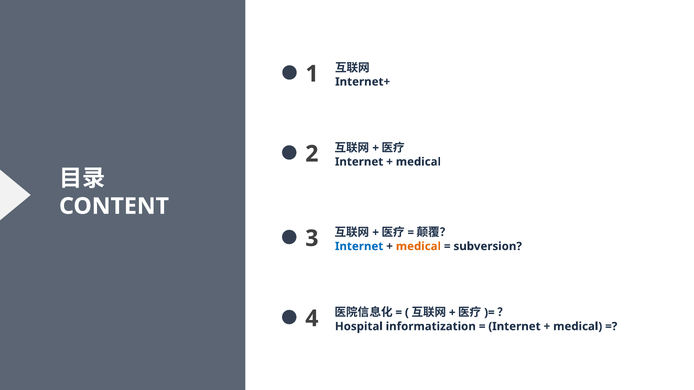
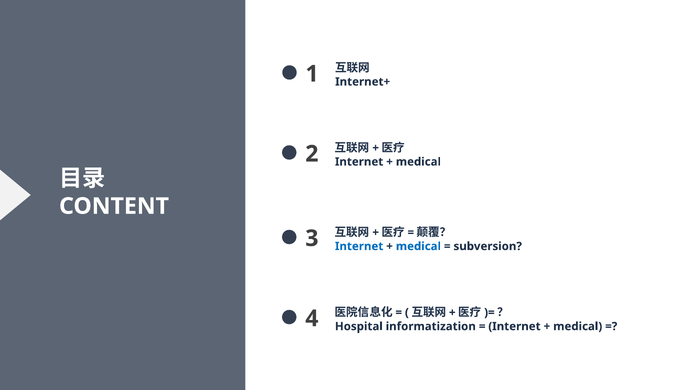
medical colour: orange -> blue (418, 247)
